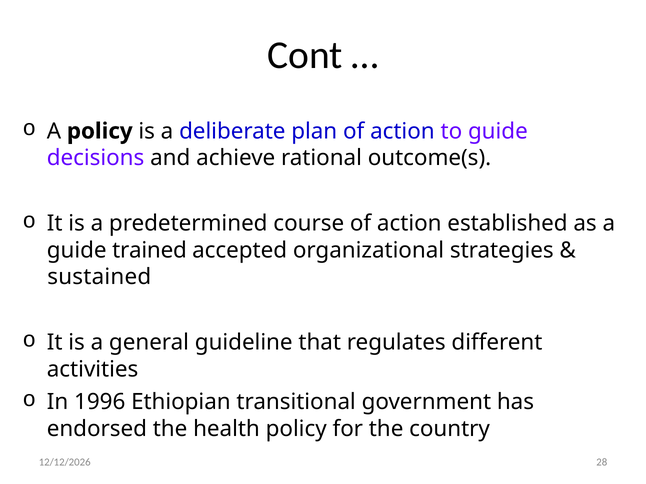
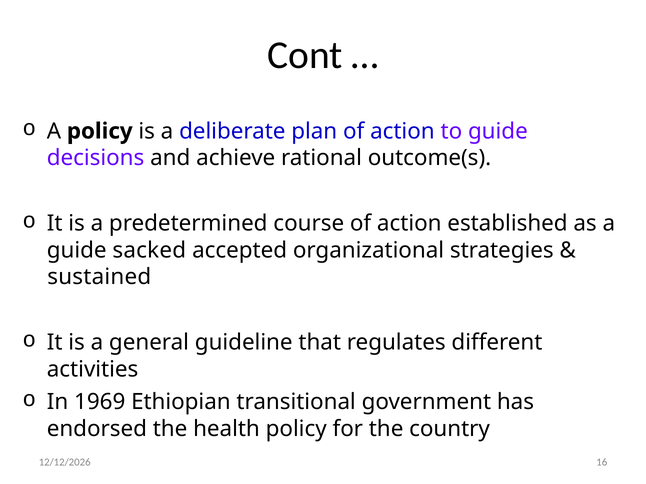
trained: trained -> sacked (149, 250)
1996: 1996 -> 1969 (100, 402)
28: 28 -> 16 (602, 463)
